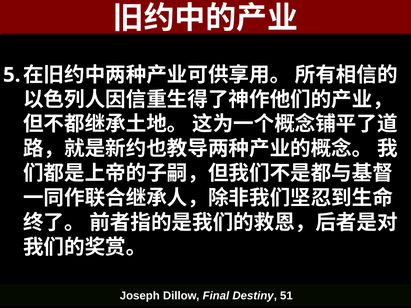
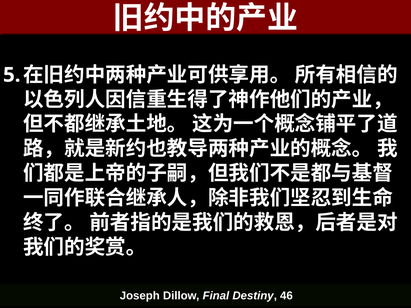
51: 51 -> 46 (286, 296)
